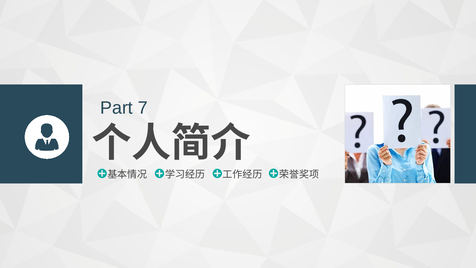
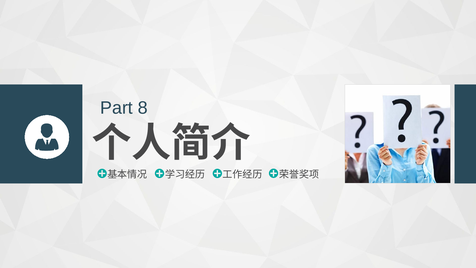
7: 7 -> 8 (143, 108)
